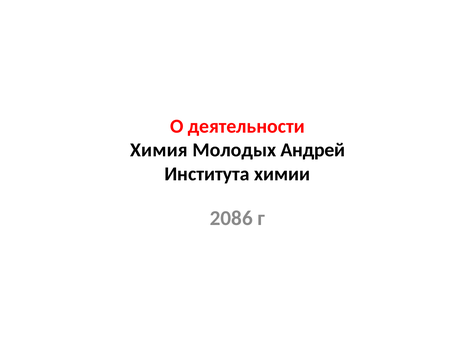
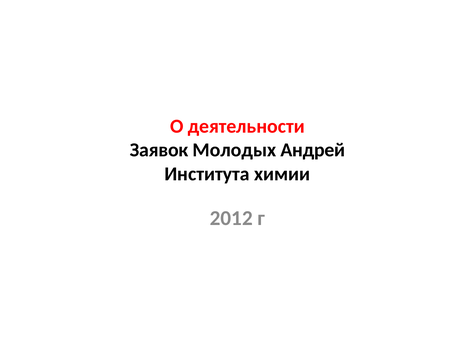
Химия: Химия -> Заявок (159, 150)
2086: 2086 -> 2012 (231, 218)
